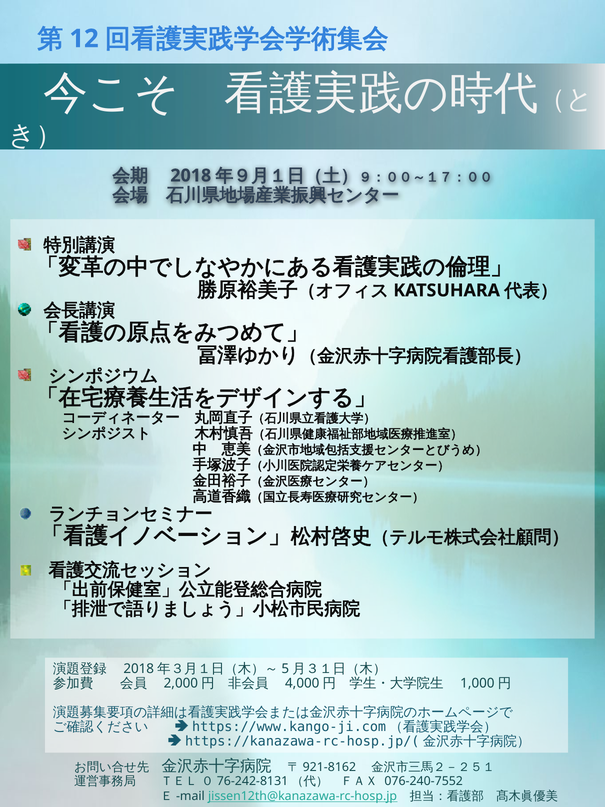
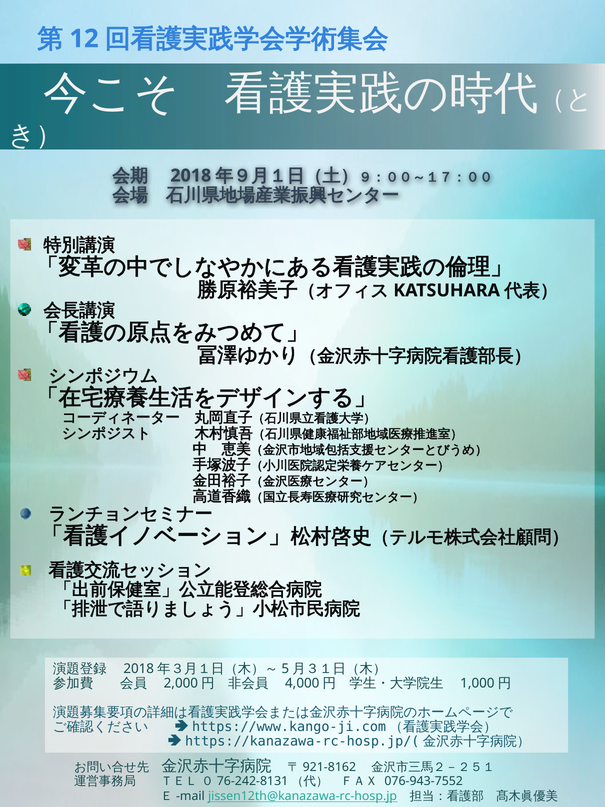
076-240-7552: 076-240-7552 -> 076-943-7552 (424, 781)
